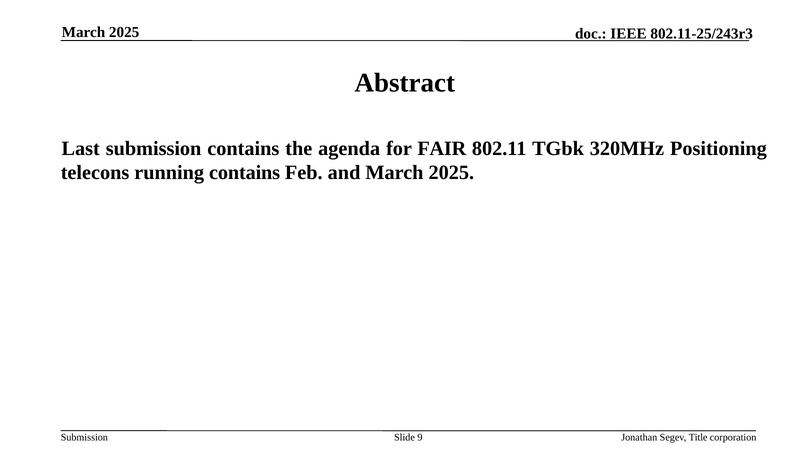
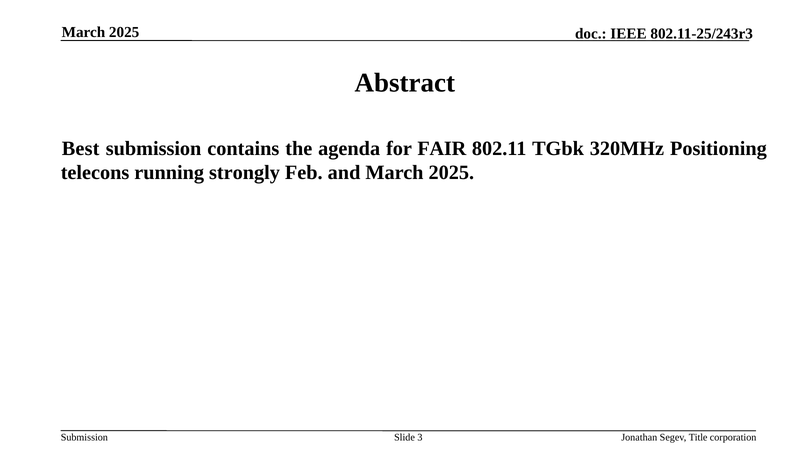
Last: Last -> Best (81, 148)
running contains: contains -> strongly (245, 173)
9: 9 -> 3 (420, 437)
